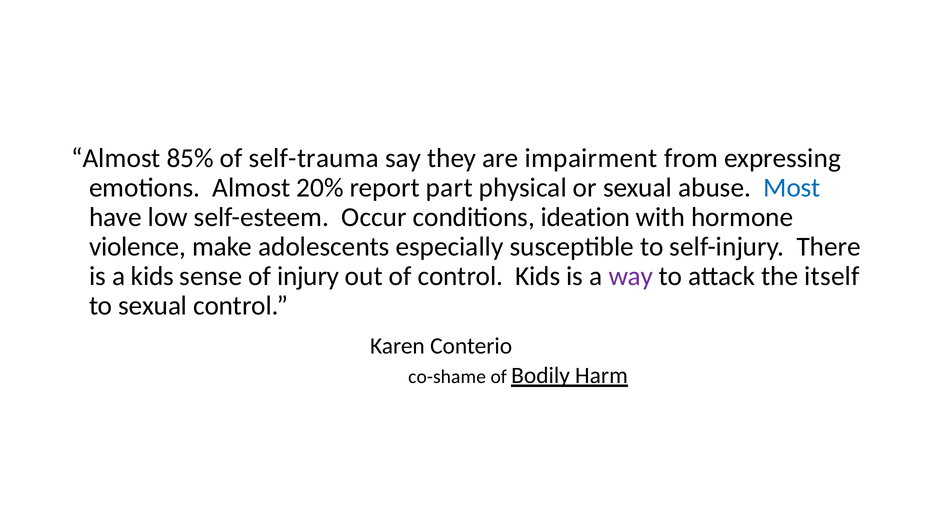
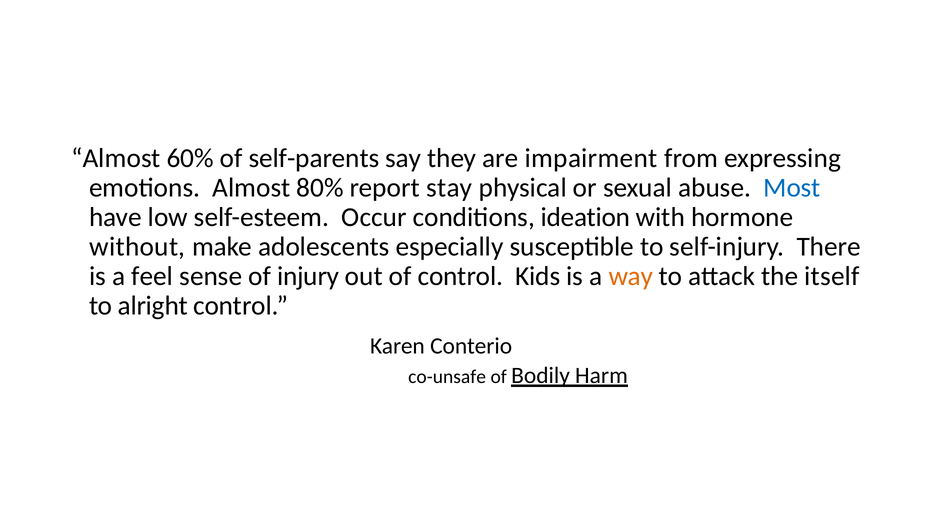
85%: 85% -> 60% (190, 158)
self-trauma: self-trauma -> self-parents (314, 158)
20%: 20% -> 80% (320, 188)
part: part -> stay (449, 188)
violence: violence -> without (137, 247)
a kids: kids -> feel (152, 276)
way colour: purple -> orange (631, 276)
to sexual: sexual -> alright (153, 306)
co-shame: co-shame -> co-unsafe (447, 377)
